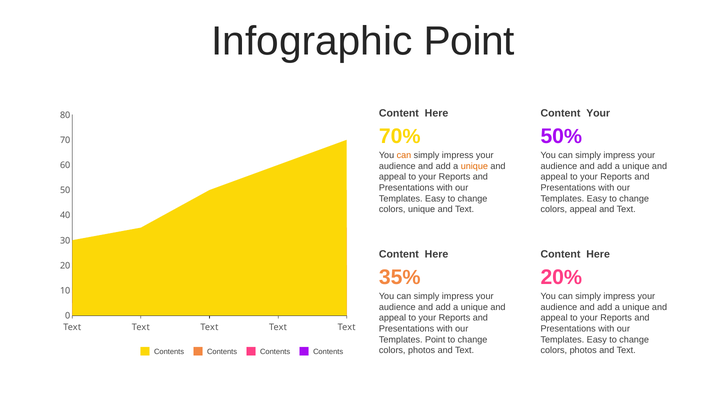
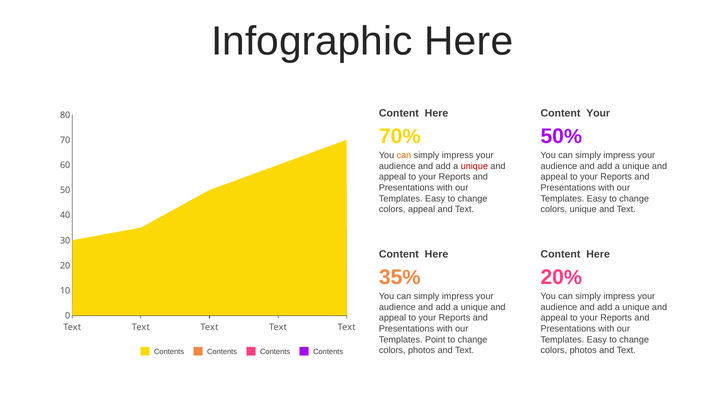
Infographic Point: Point -> Here (469, 41)
unique colour: orange -> red (474, 166)
colors unique: unique -> appeal (422, 210)
colors appeal: appeal -> unique (583, 210)
